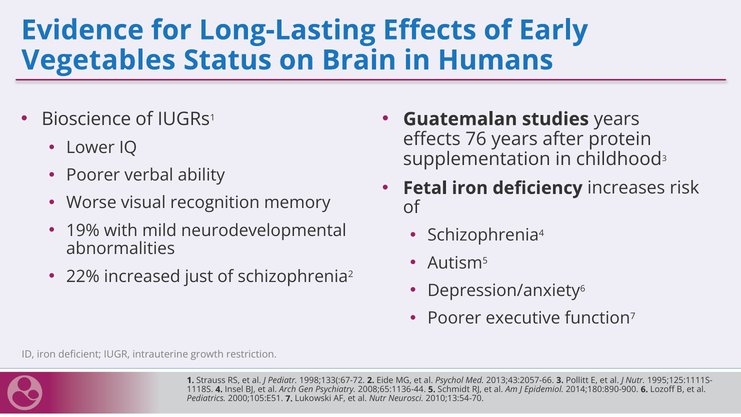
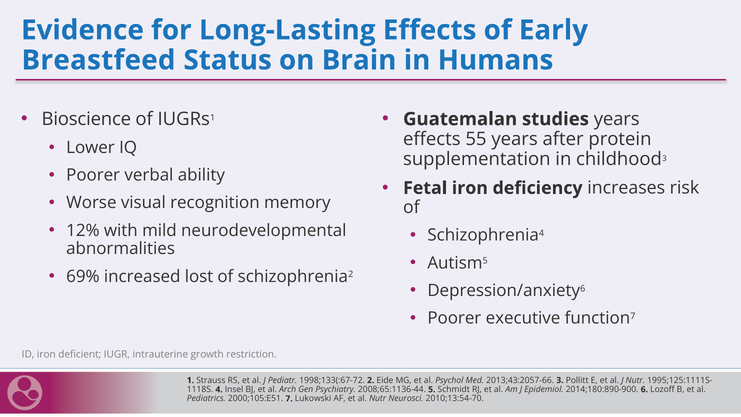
Vegetables: Vegetables -> Breastfeed (99, 60)
76: 76 -> 55 (476, 139)
19%: 19% -> 12% (83, 230)
22%: 22% -> 69% (83, 276)
just: just -> lost (199, 276)
